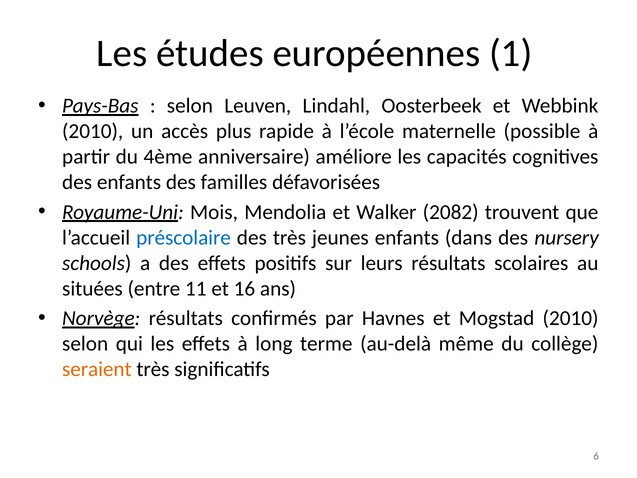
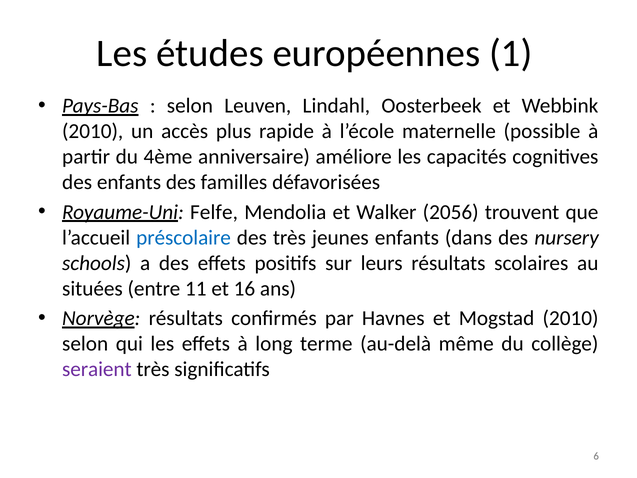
Mois: Mois -> Felfe (214, 212)
2082: 2082 -> 2056 (451, 212)
seraient colour: orange -> purple (97, 369)
